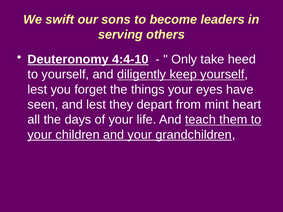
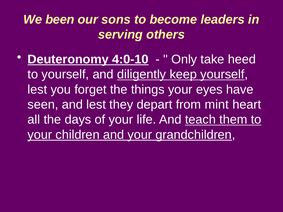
swift: swift -> been (60, 20)
4:4-10: 4:4-10 -> 4:0-10 (130, 59)
